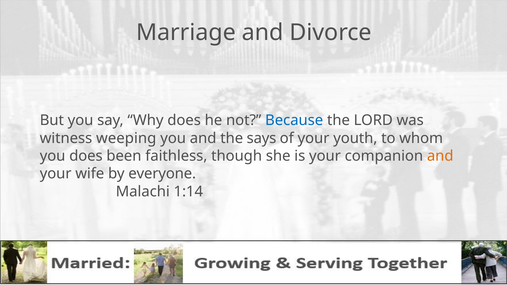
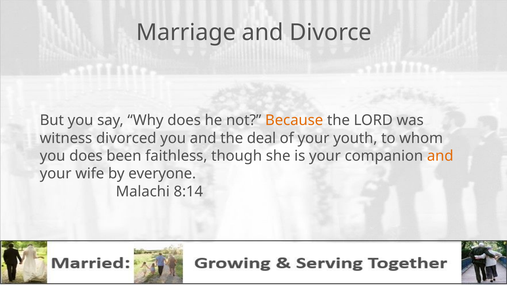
Because colour: blue -> orange (294, 120)
weeping: weeping -> divorced (126, 138)
says: says -> deal (261, 138)
1:14: 1:14 -> 8:14 (188, 192)
